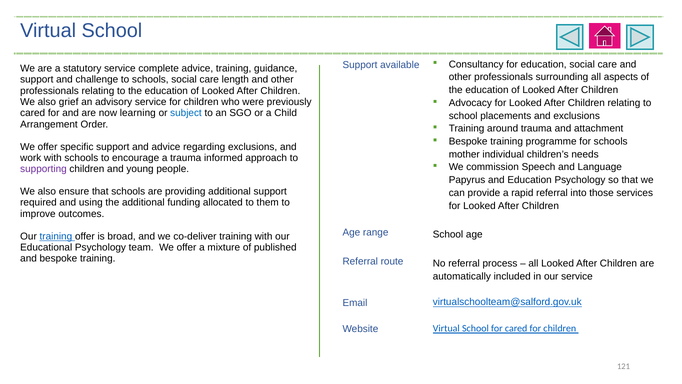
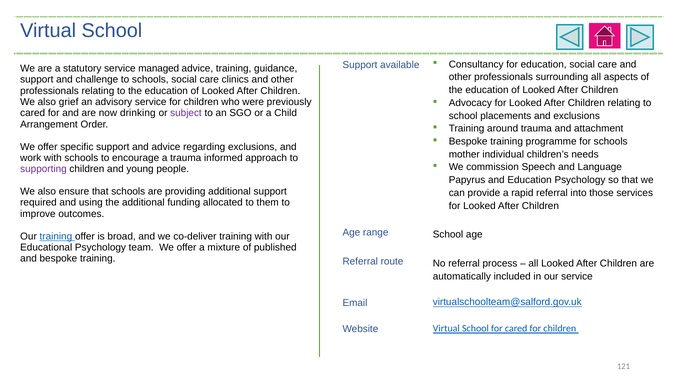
complete: complete -> managed (159, 68)
length: length -> clinics (235, 80)
learning: learning -> drinking (138, 113)
subject colour: blue -> purple (186, 113)
